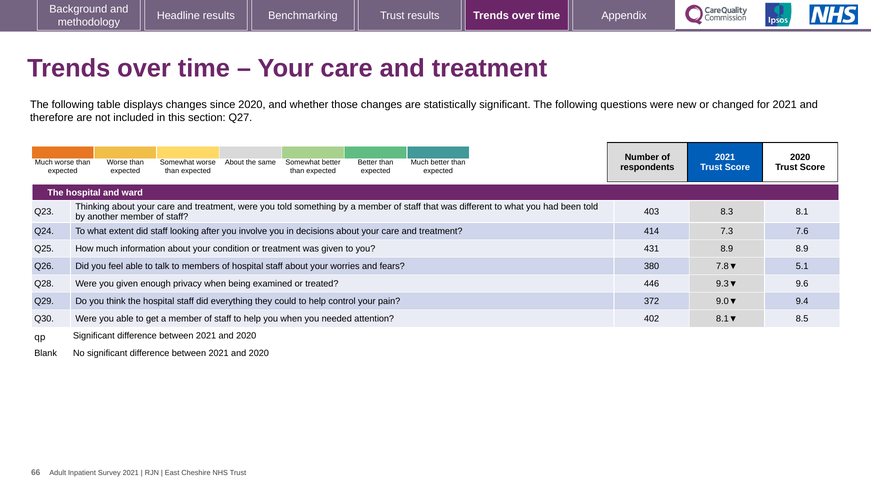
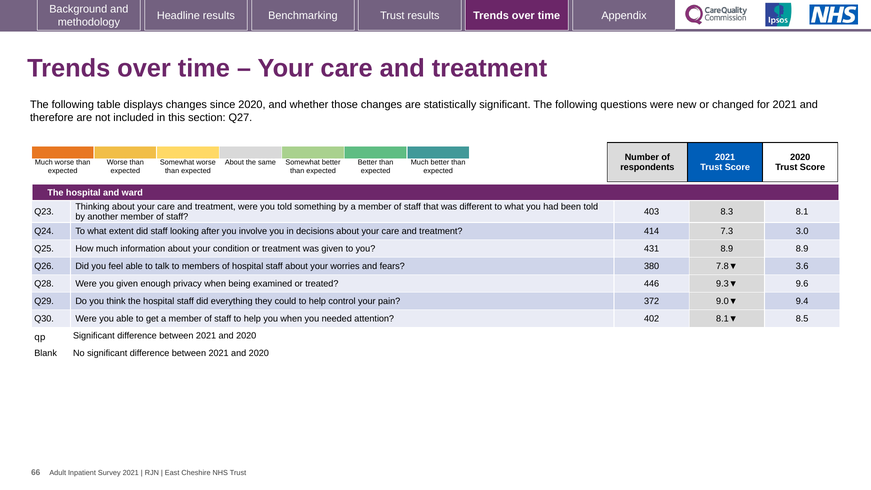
7.6: 7.6 -> 3.0 (802, 231)
5.1: 5.1 -> 3.6 (802, 266)
